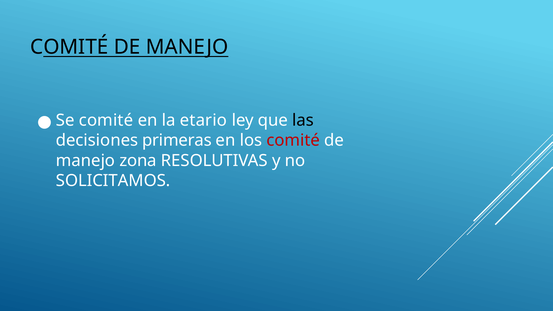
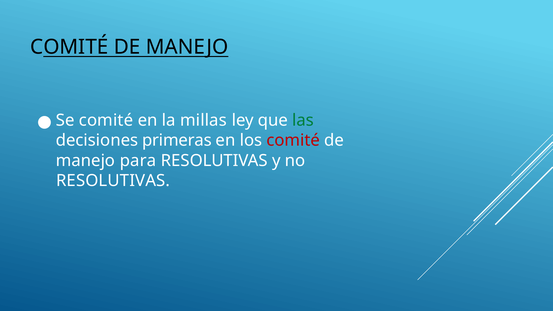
etario: etario -> millas (203, 120)
las colour: black -> green (303, 120)
zona: zona -> para (138, 161)
SOLICITAMOS: SOLICITAMOS -> RESOLUTIVAS (113, 181)
